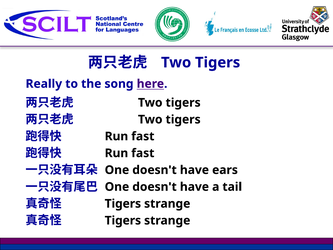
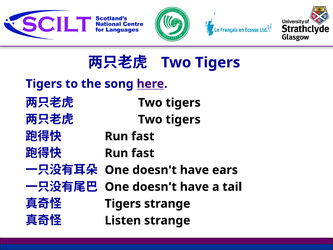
Really: Really -> Tigers (44, 84)
Tigers: Tigers -> Listen (123, 220)
